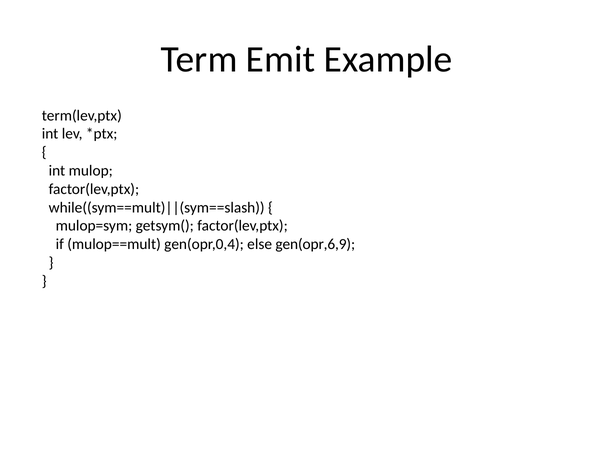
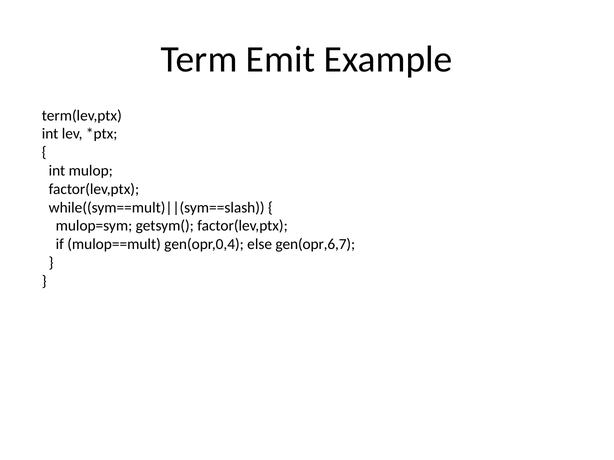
gen(opr,6,9: gen(opr,6,9 -> gen(opr,6,7 (315, 245)
